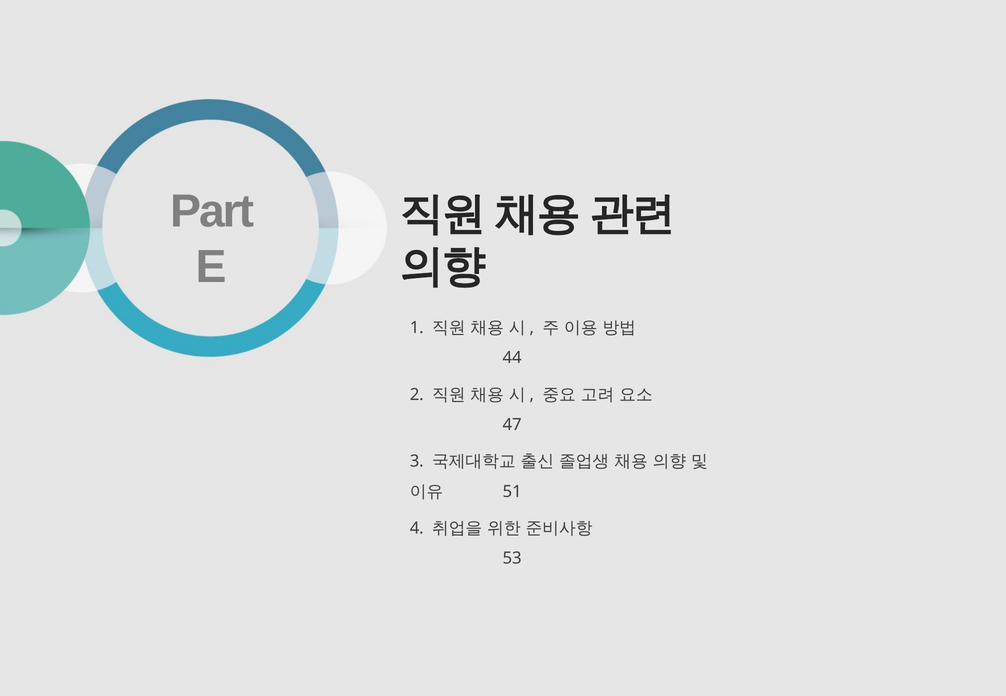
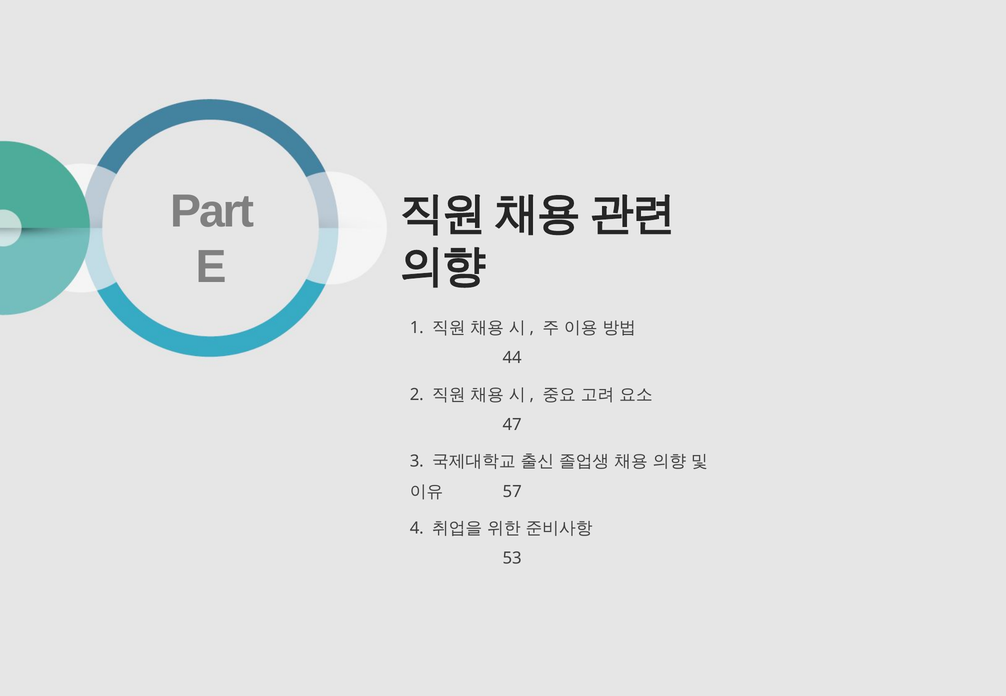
51: 51 -> 57 (512, 492)
